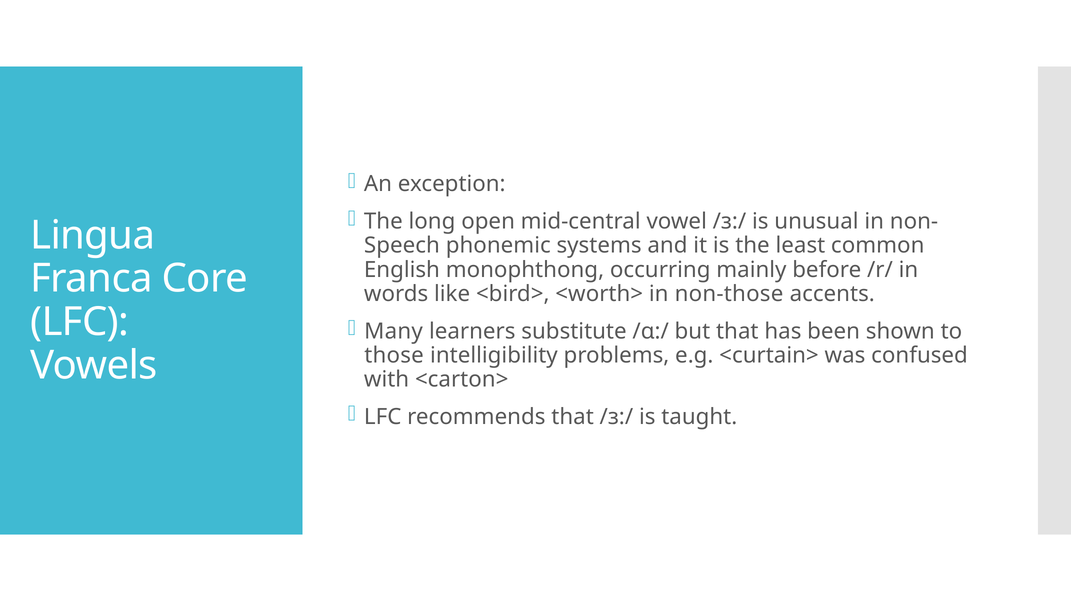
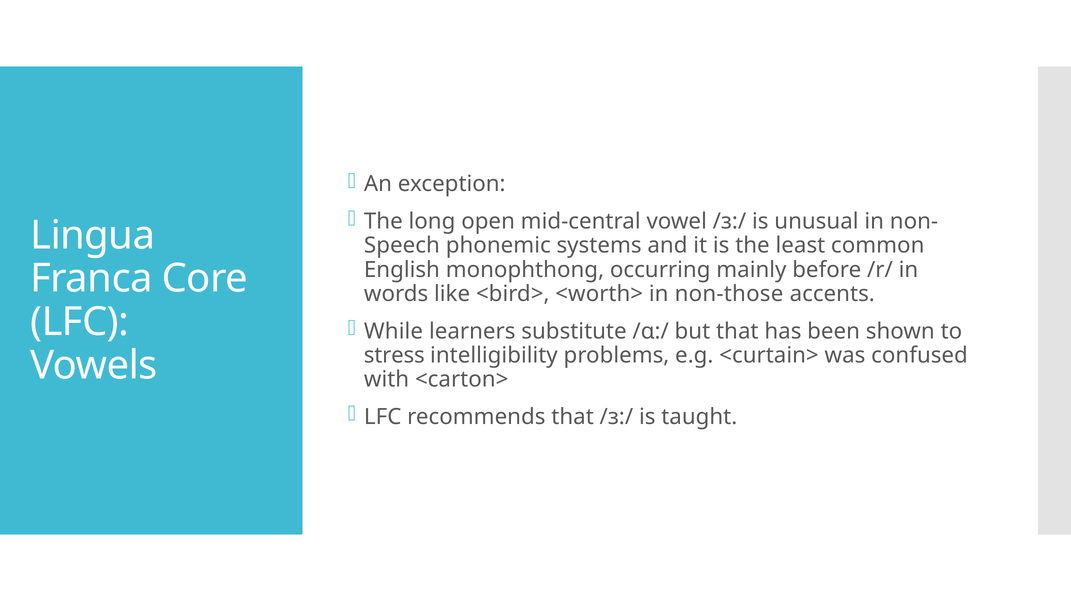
Many: Many -> While (394, 331)
those: those -> stress (394, 356)
